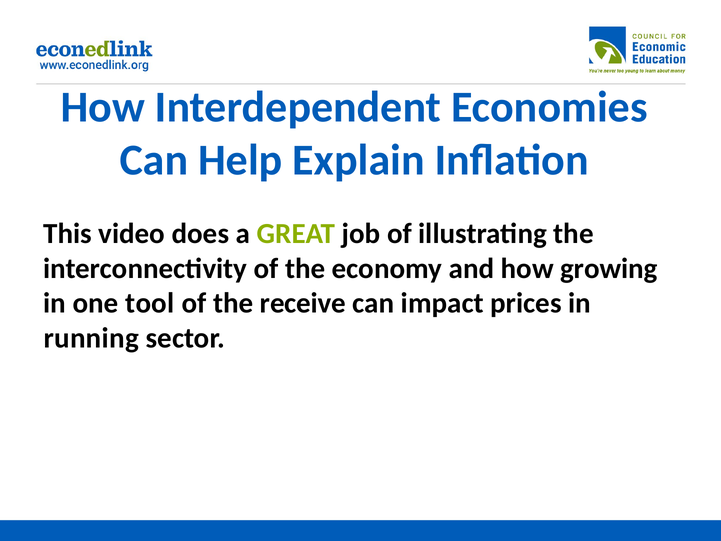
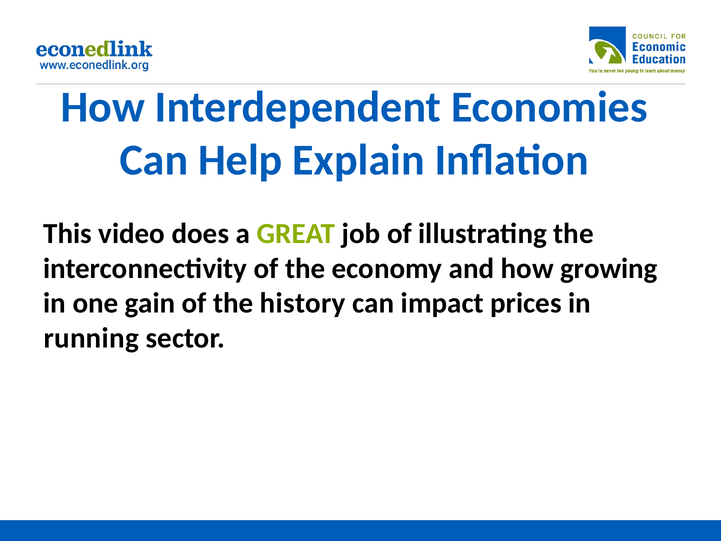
tool: tool -> gain (150, 303)
receive: receive -> history (303, 303)
